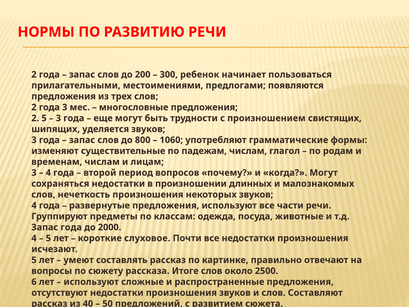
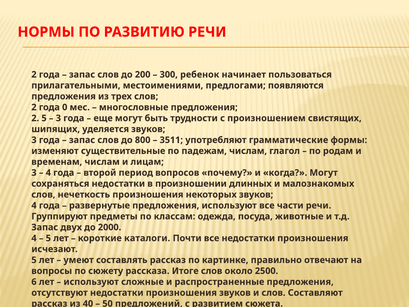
года 3: 3 -> 0 (65, 107)
1060: 1060 -> 3511 (171, 140)
Запас года: года -> двух (71, 227)
слуховое: слуховое -> каталоги (147, 238)
